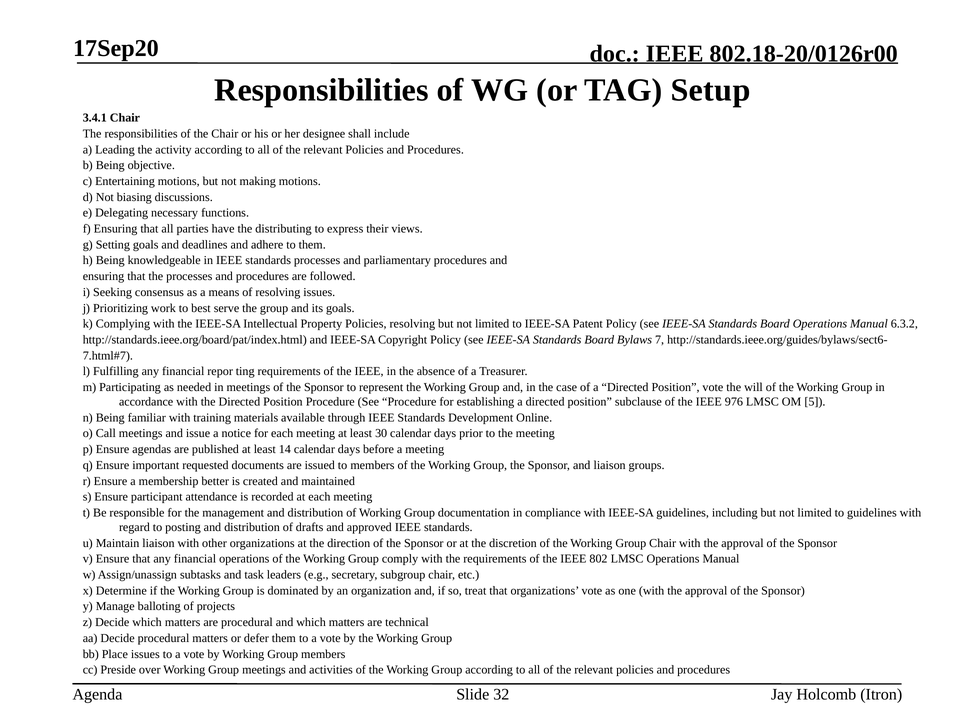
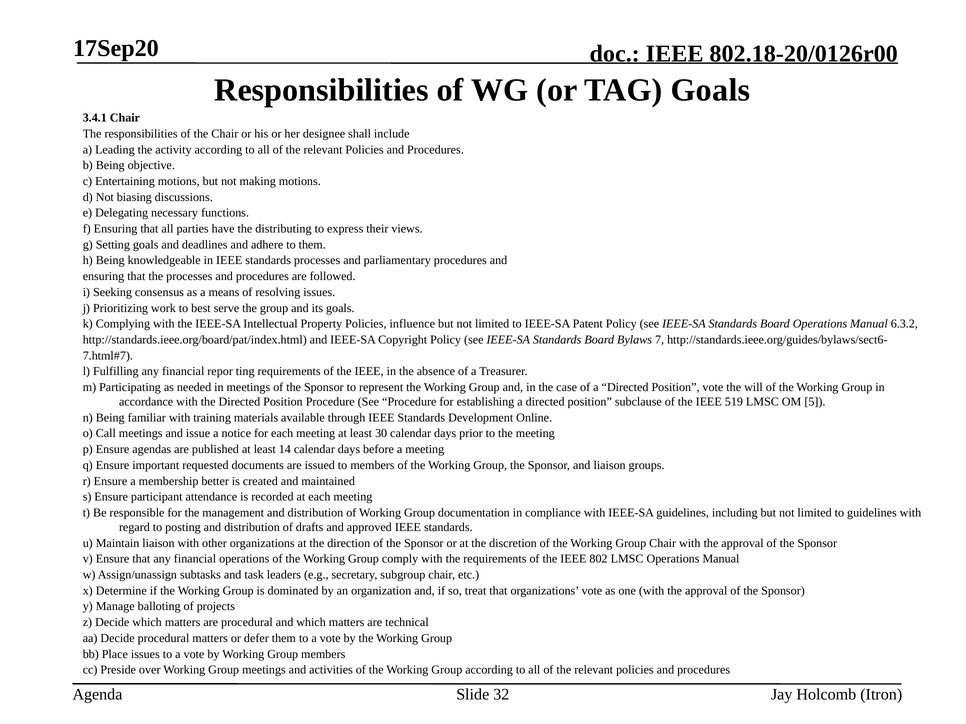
TAG Setup: Setup -> Goals (711, 90)
Policies resolving: resolving -> influence (412, 324)
976: 976 -> 519 (734, 402)
